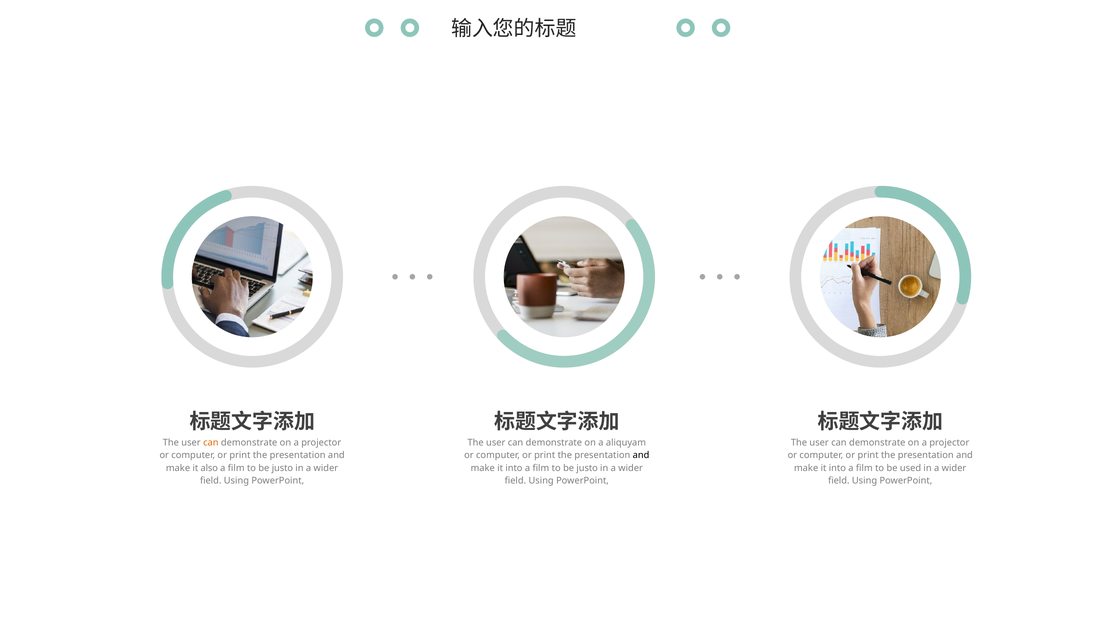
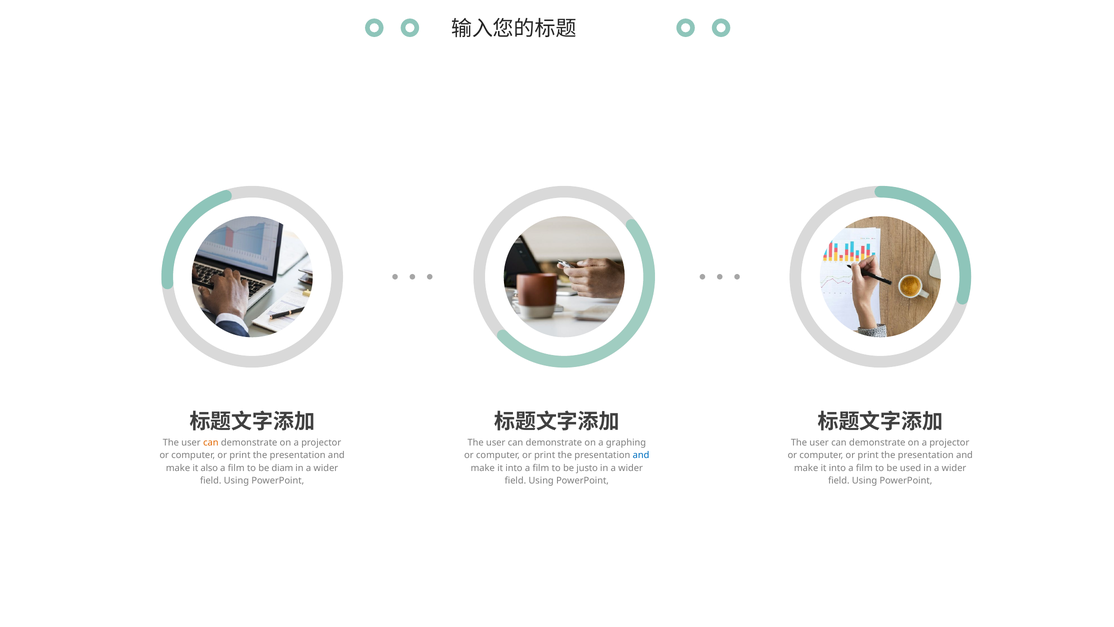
aliquyam: aliquyam -> graphing (626, 442)
and colour: black -> blue (641, 455)
justo: justo -> diam (282, 468)
